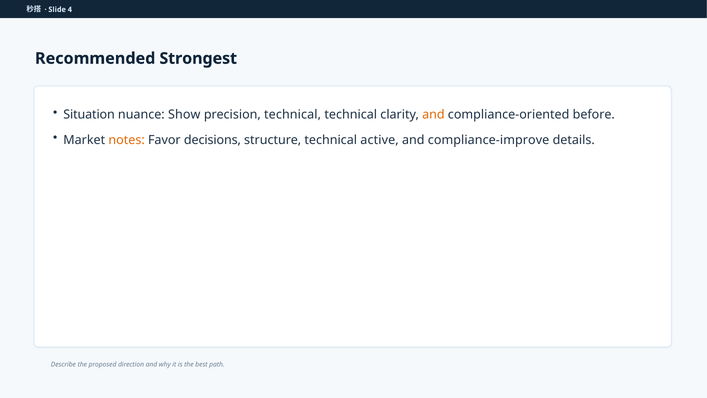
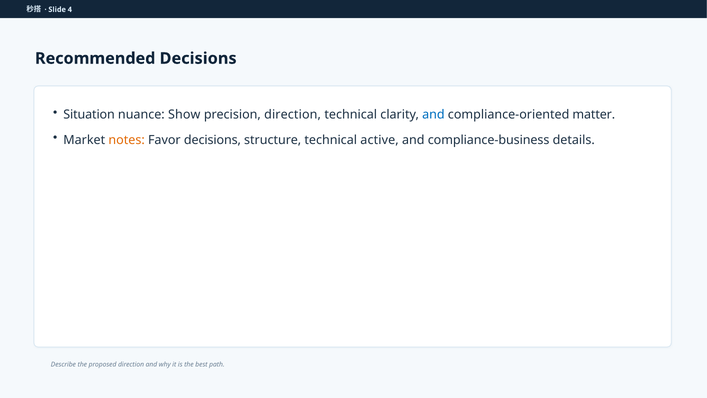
Recommended Strongest: Strongest -> Decisions (198, 58)
precision technical: technical -> direction (293, 114)
and colour: orange -> blue (433, 114)
before: before -> matter (594, 114)
compliance-improve: compliance-improve -> compliance-business (489, 140)
